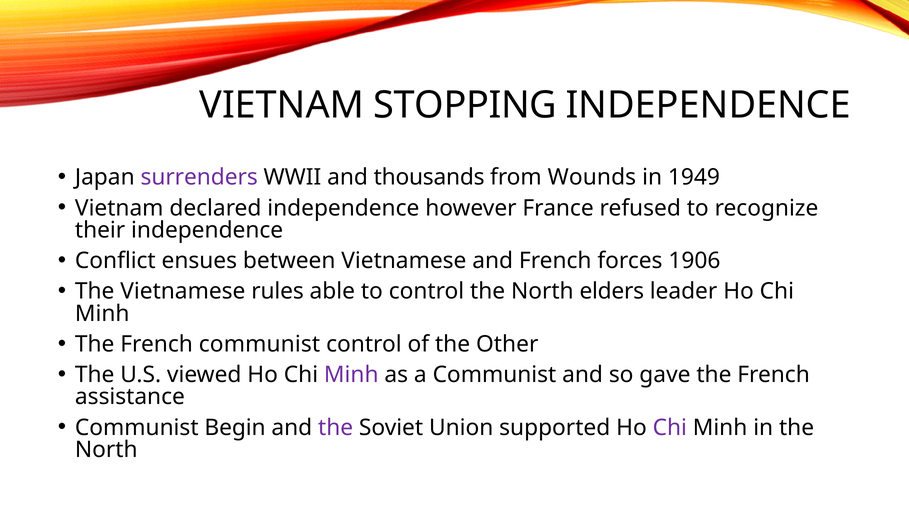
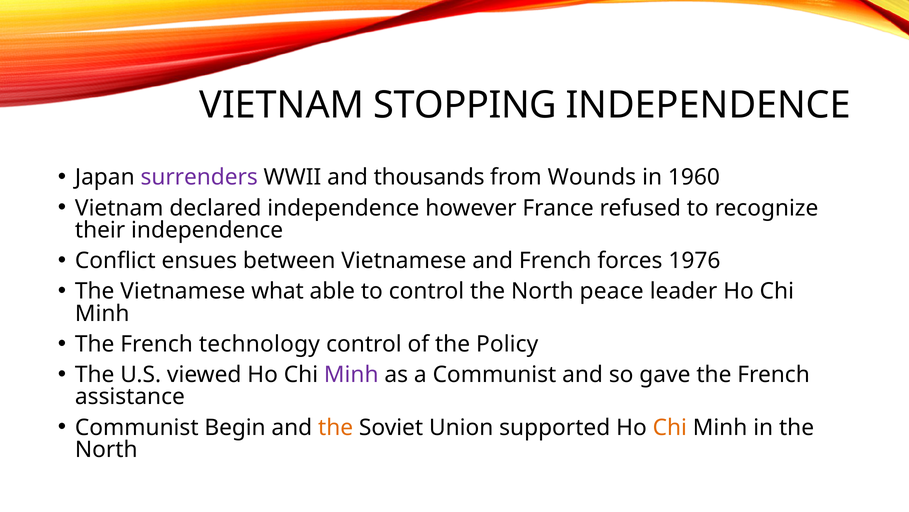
1949: 1949 -> 1960 (694, 177)
1906: 1906 -> 1976 (694, 260)
rules: rules -> what (278, 291)
elders: elders -> peace (612, 291)
French communist: communist -> technology (259, 344)
Other: Other -> Policy (507, 344)
the colour: purple -> orange (336, 427)
Chi colour: purple -> orange (670, 427)
